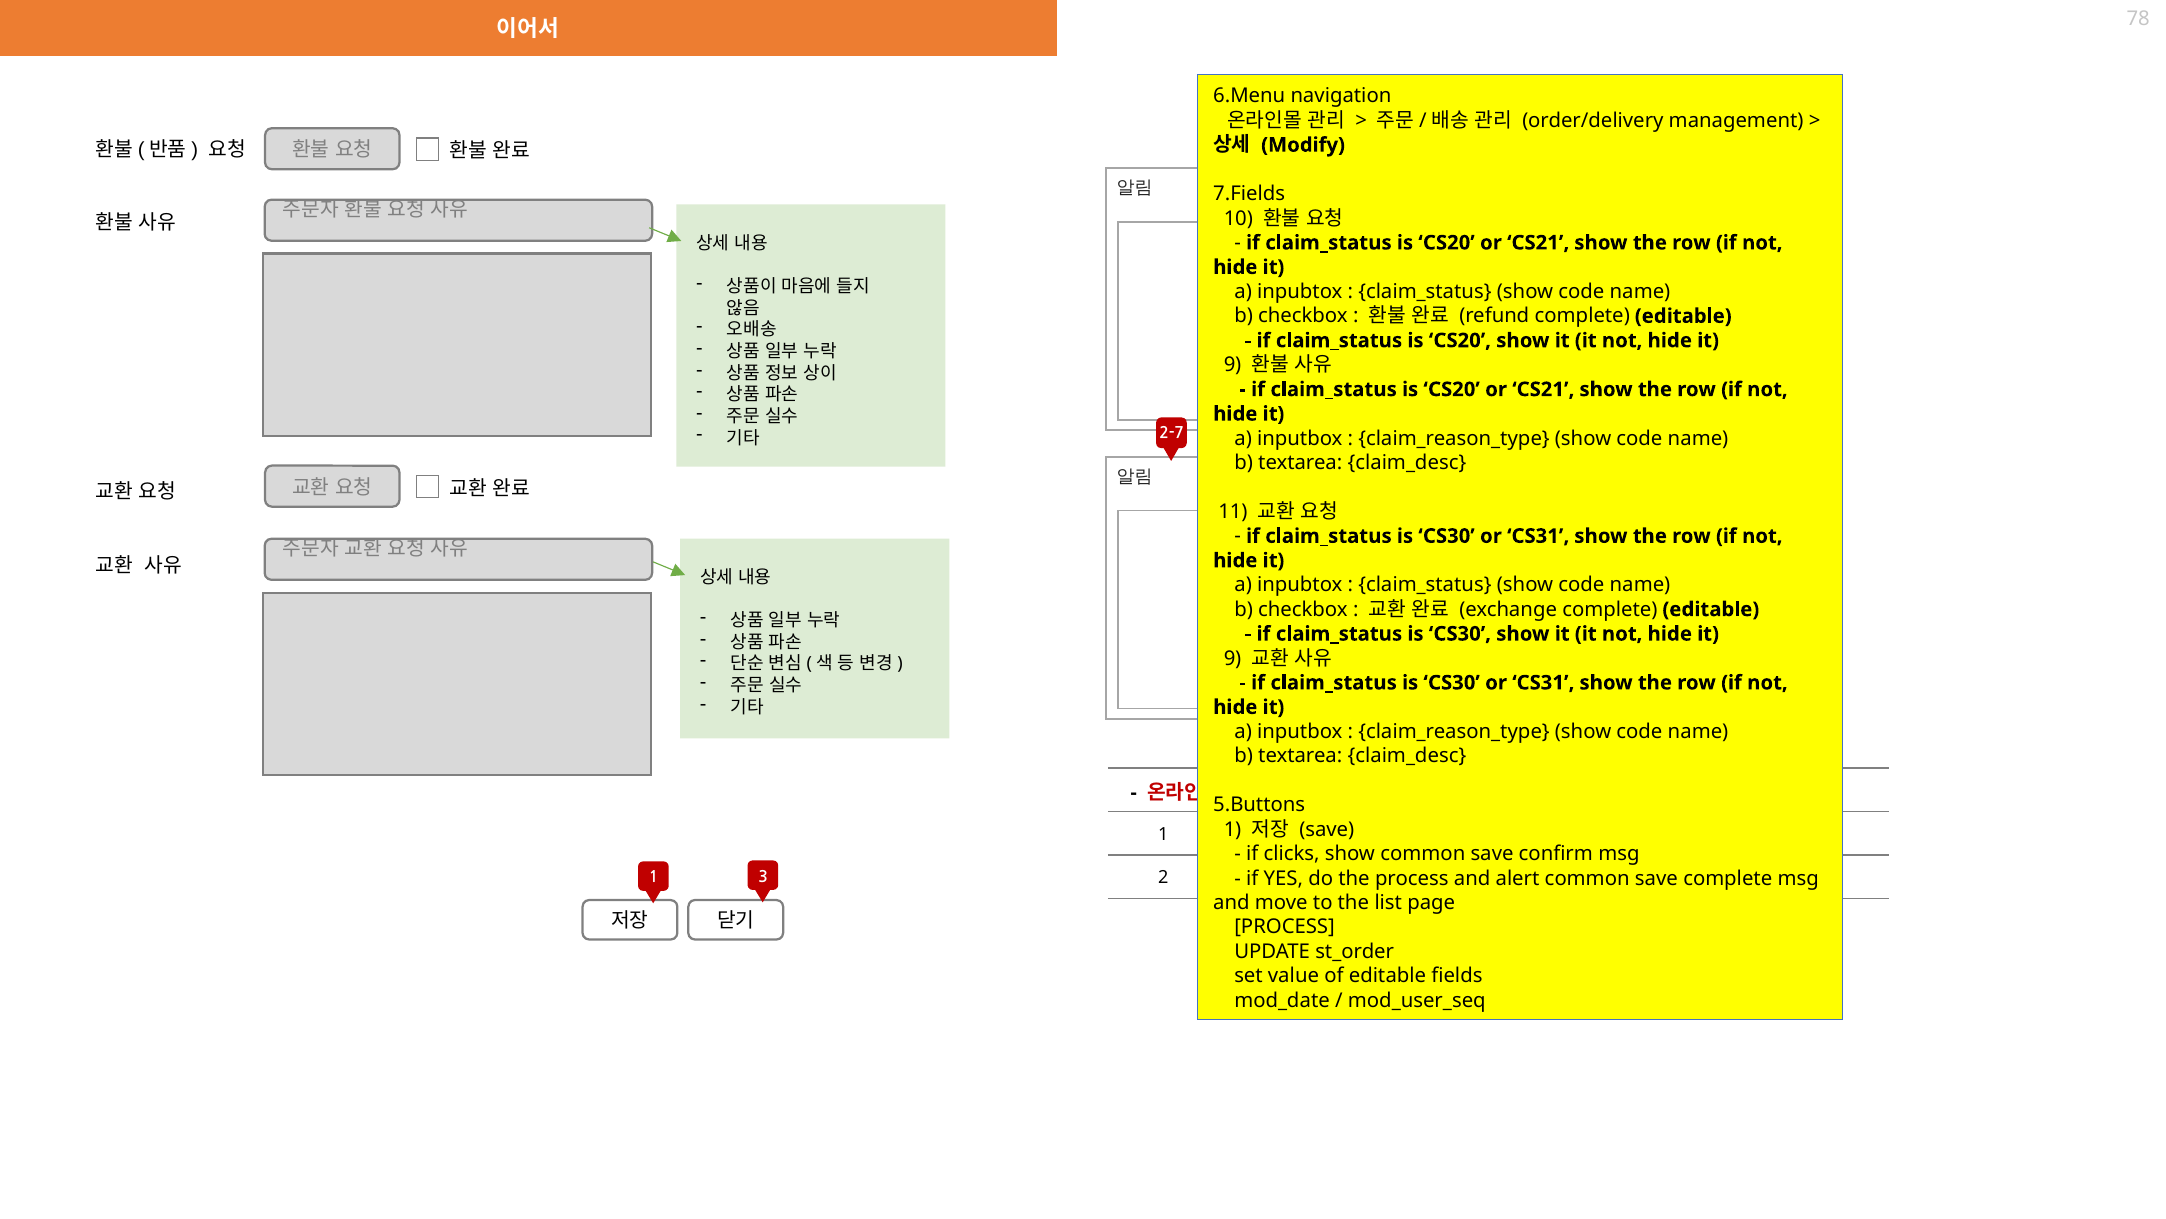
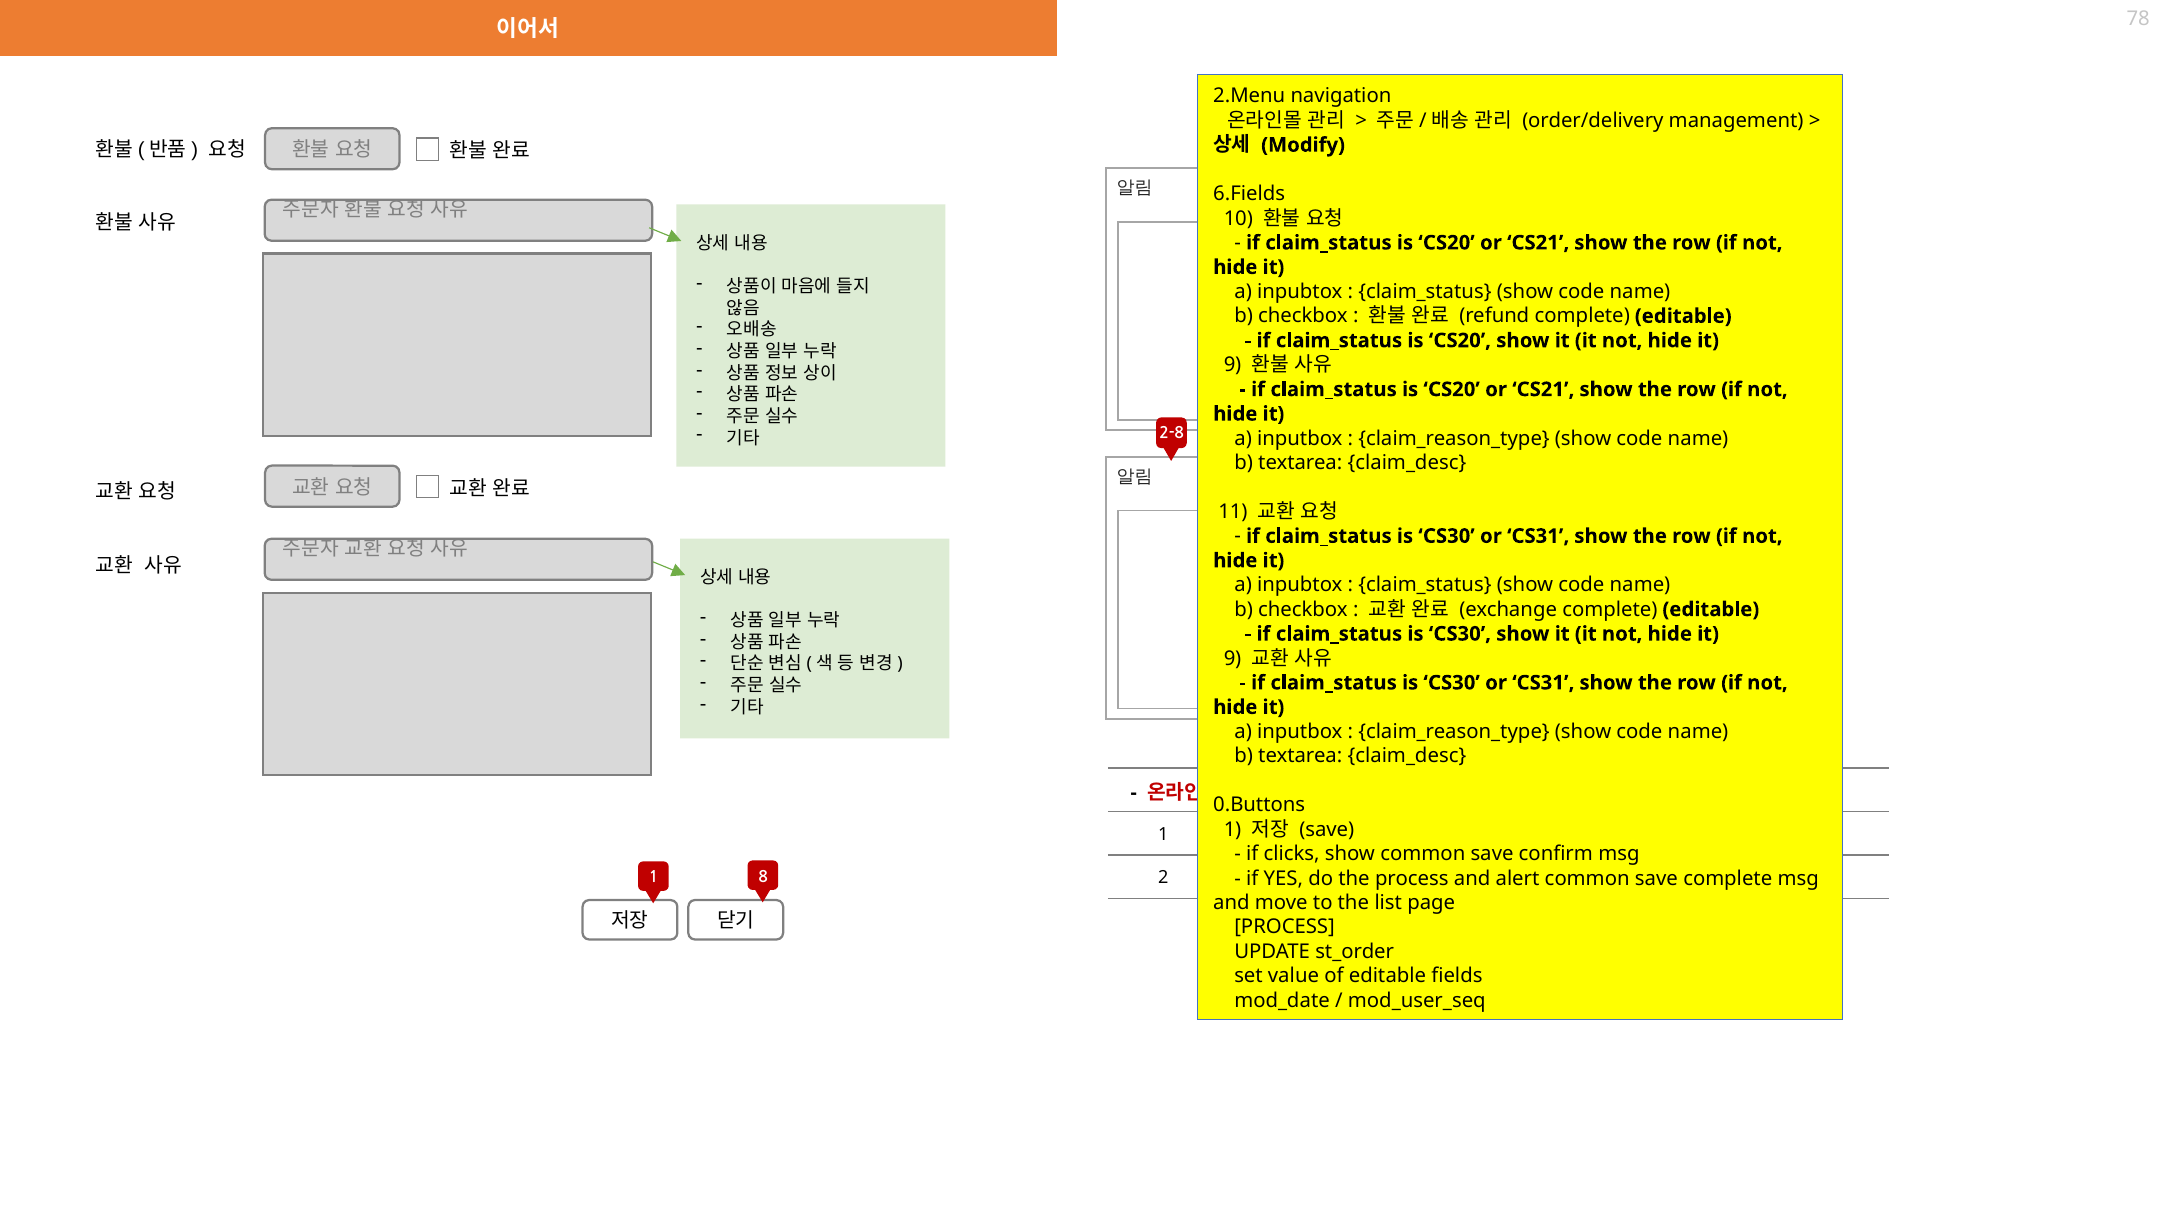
6.Menu: 6.Menu -> 2.Menu (1249, 96)
7.Fields: 7.Fields -> 6.Fields (1249, 194)
2-7: 2-7 -> 2-8 (1172, 433)
5.Buttons: 5.Buttons -> 0.Buttons (1259, 805)
3: 3 -> 8 (763, 876)
